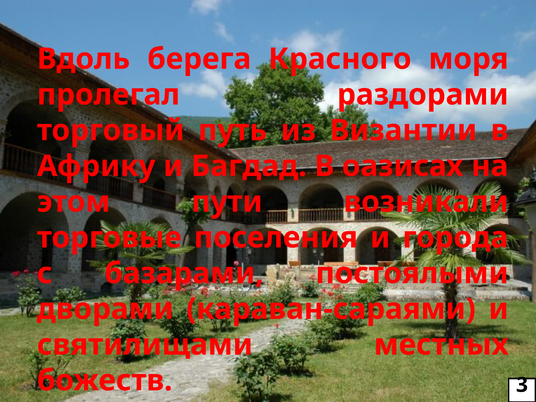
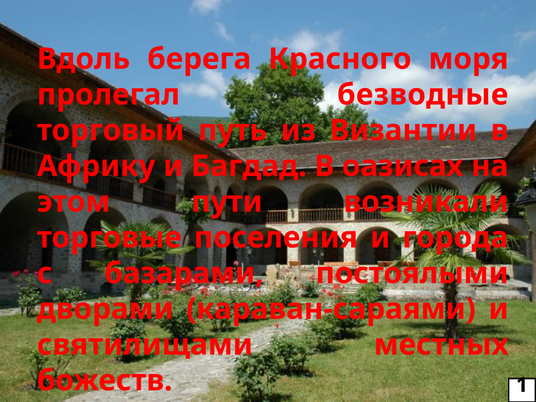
раздорами: раздорами -> безводные (423, 95)
3: 3 -> 1 (522, 385)
